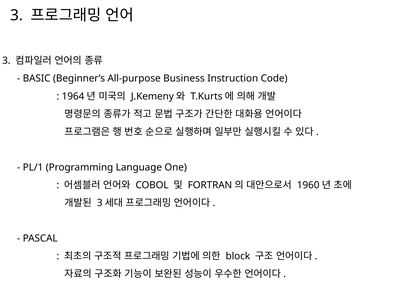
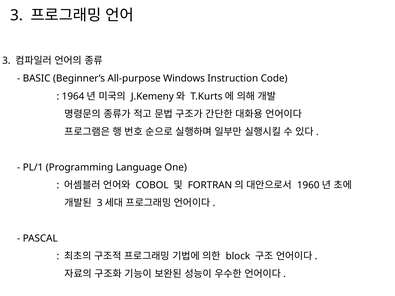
Business: Business -> Windows (184, 79)
